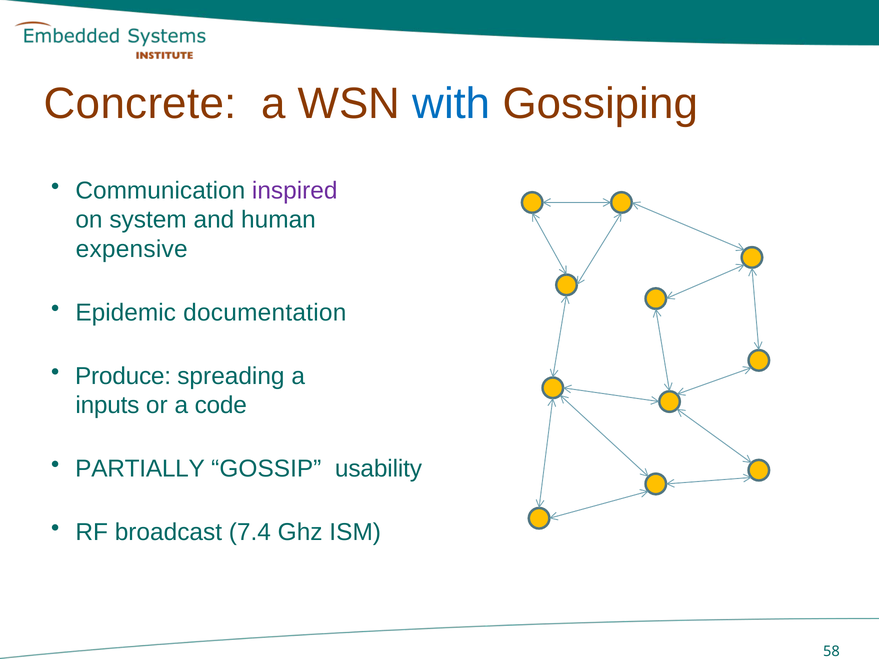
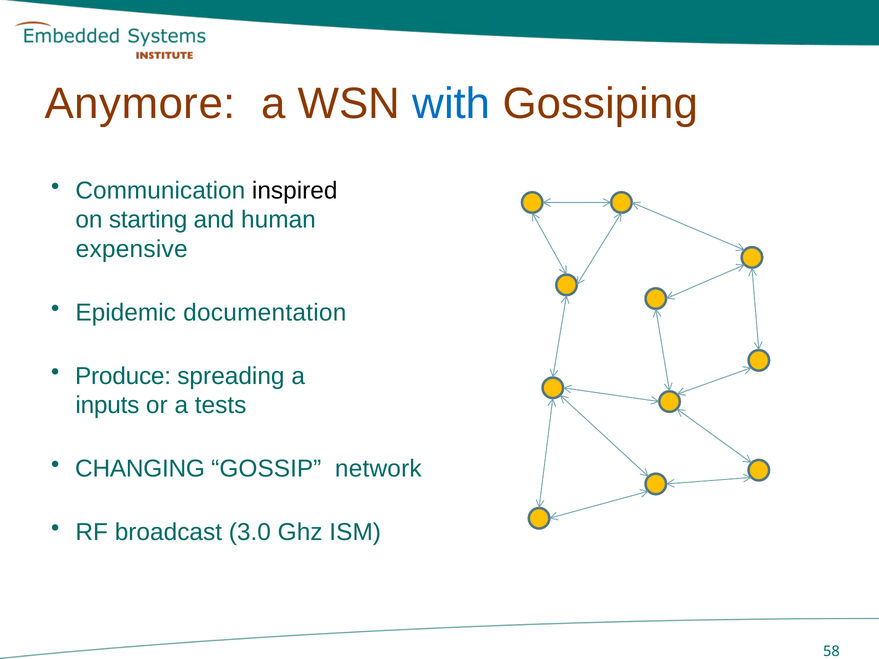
Concrete: Concrete -> Anymore (140, 104)
inspired colour: purple -> black (295, 191)
system: system -> starting (148, 220)
code: code -> tests (221, 405)
PARTIALLY: PARTIALLY -> CHANGING (140, 469)
usability: usability -> network (378, 469)
7.4: 7.4 -> 3.0 (250, 532)
